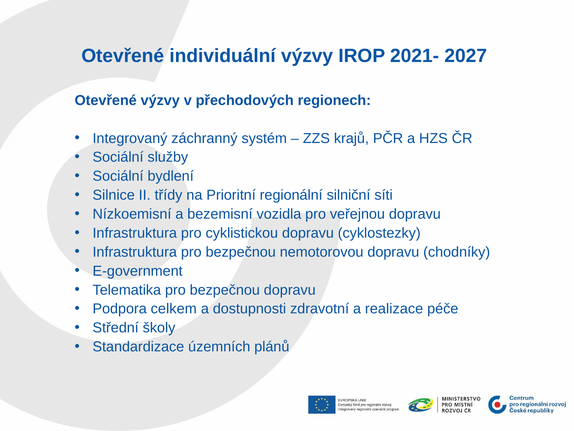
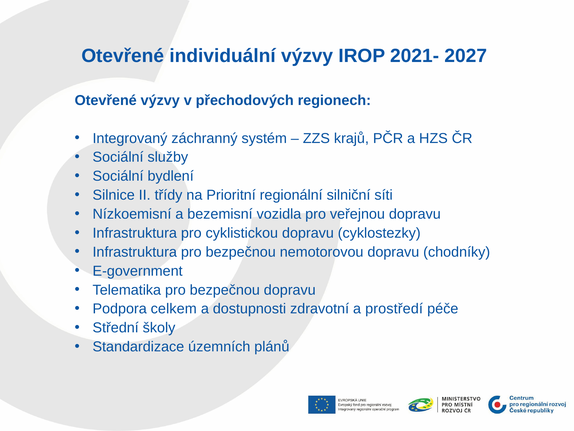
realizace: realizace -> prostředí (394, 309)
